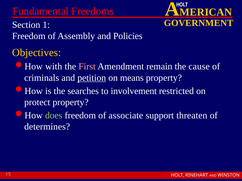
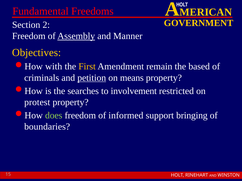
1: 1 -> 2 (46, 25)
Assembly underline: none -> present (76, 36)
Policies: Policies -> Manner (128, 36)
First colour: pink -> yellow (87, 67)
cause: cause -> based (199, 67)
protect: protect -> protest (37, 102)
associate: associate -> informed (126, 116)
threaten: threaten -> bringing (192, 116)
determines: determines -> boundaries (47, 127)
